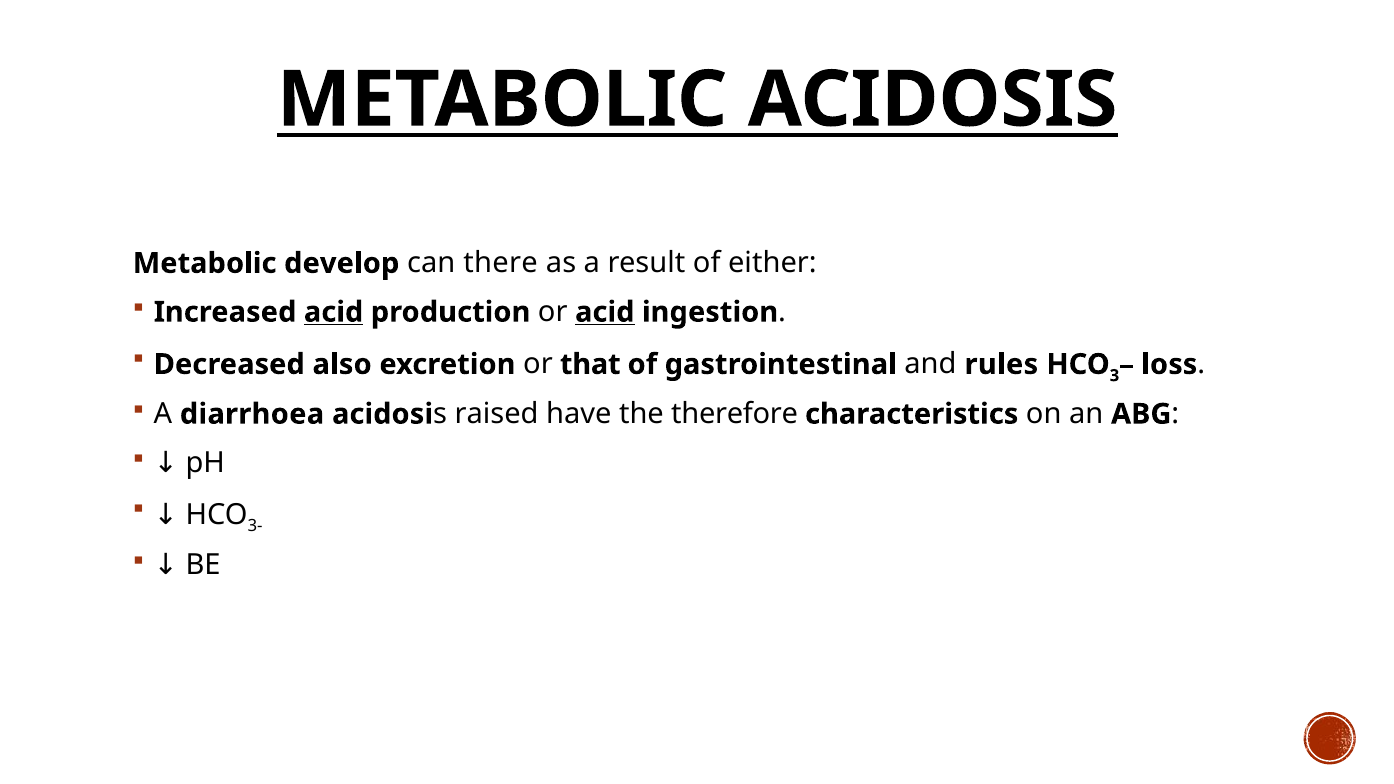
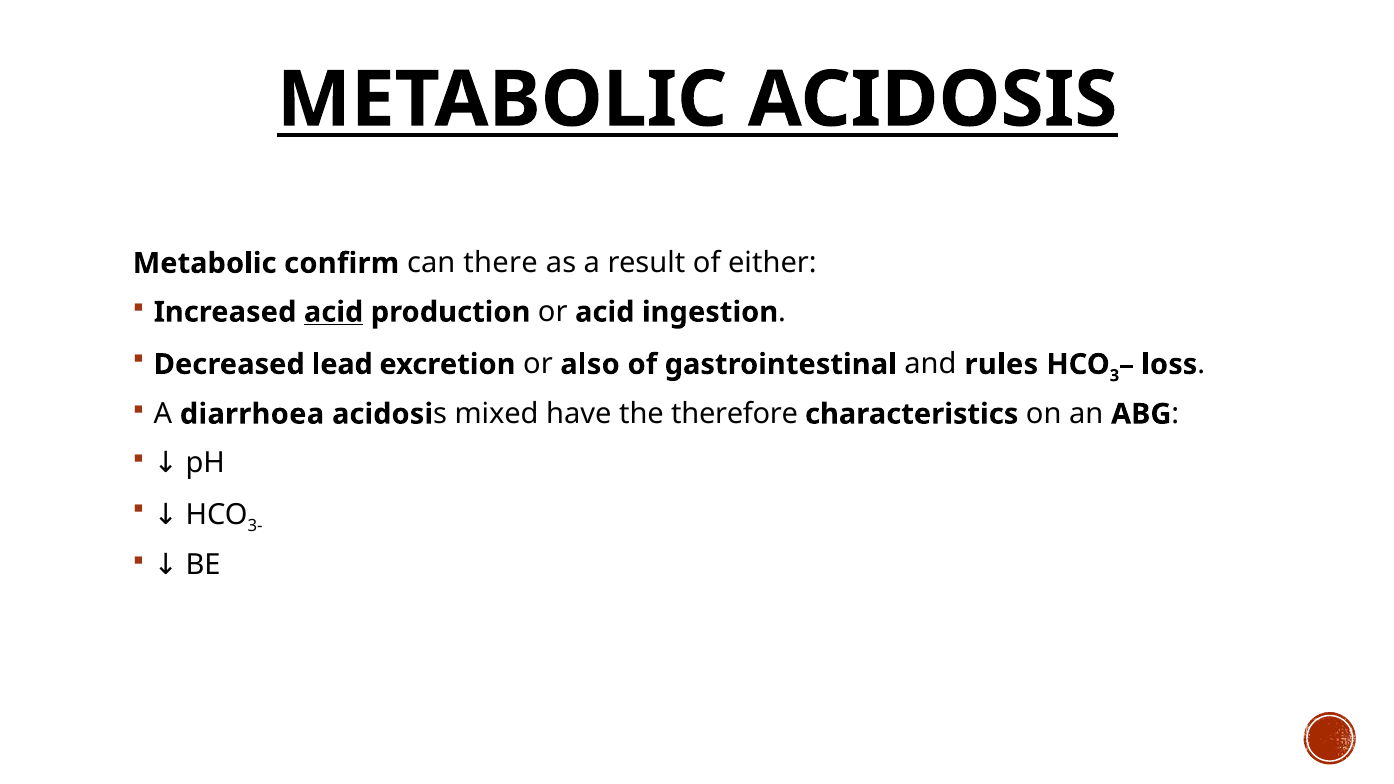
develop: develop -> confirm (342, 263)
acid underline: present -> none (605, 312)
also: also -> lead (342, 364)
that: that -> also (590, 364)
raised: raised -> mixed (497, 414)
